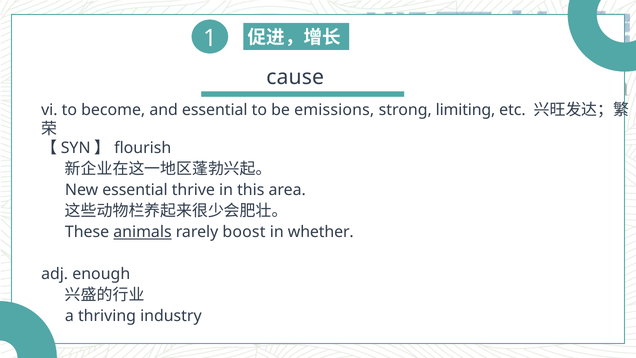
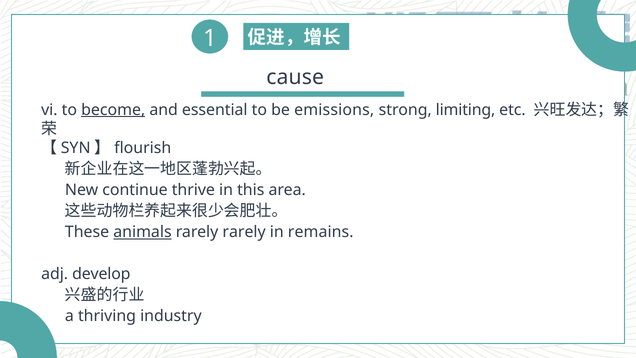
become underline: none -> present (113, 110)
New essential: essential -> continue (135, 190)
rarely boost: boost -> rarely (244, 232)
whether: whether -> remains (321, 232)
enough: enough -> develop (101, 274)
